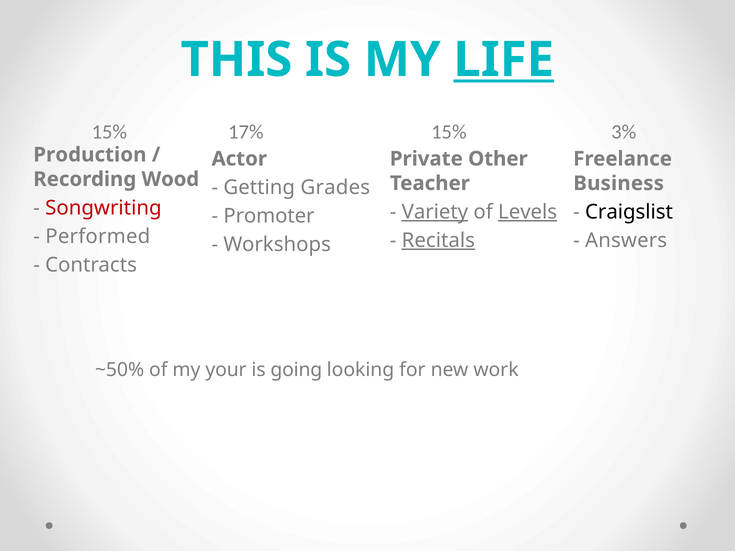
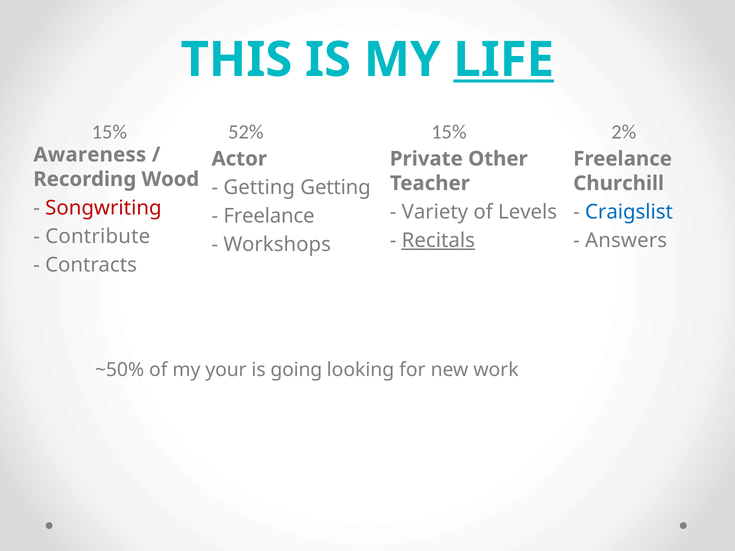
17%: 17% -> 52% (246, 132)
3%: 3% -> 2% (624, 132)
Production: Production -> Awareness (90, 155)
Business: Business -> Churchill (619, 183)
Getting Grades: Grades -> Getting (336, 187)
Variety underline: present -> none (435, 212)
Levels underline: present -> none (528, 212)
Craigslist colour: black -> blue (629, 212)
Promoter: Promoter -> Freelance (269, 216)
Performed: Performed -> Contribute (98, 236)
